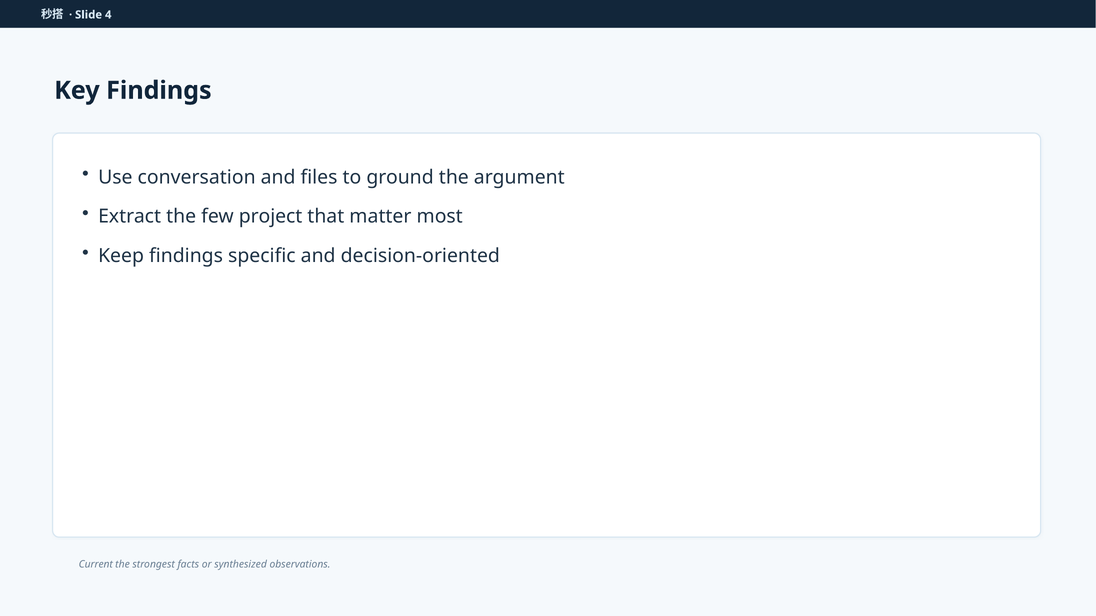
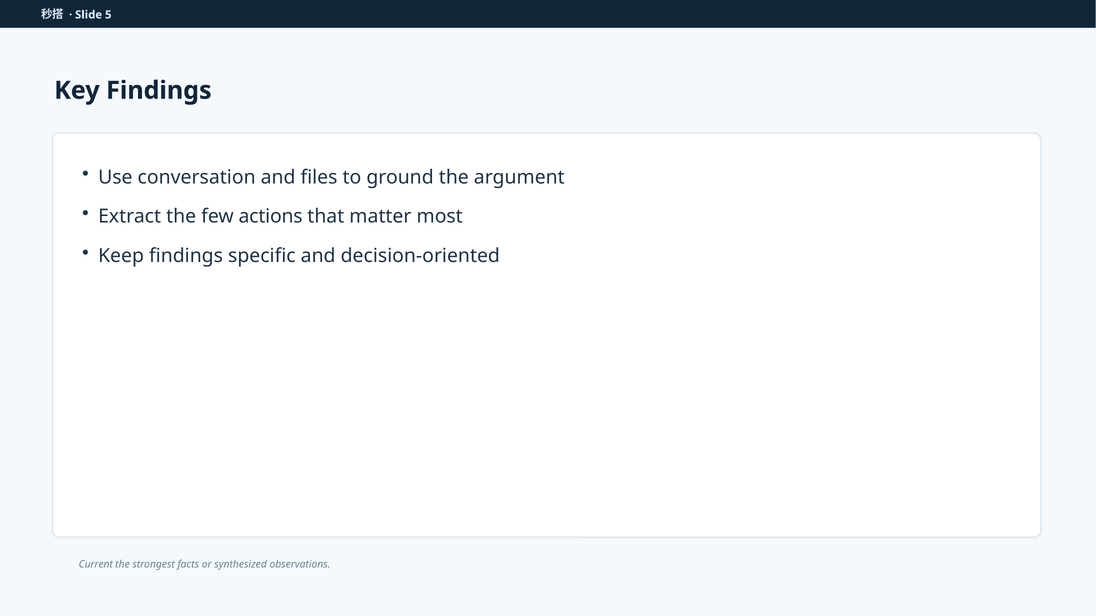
4: 4 -> 5 (108, 15)
project: project -> actions (271, 217)
